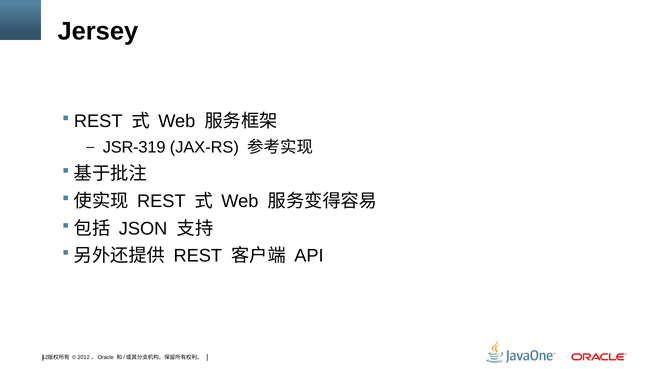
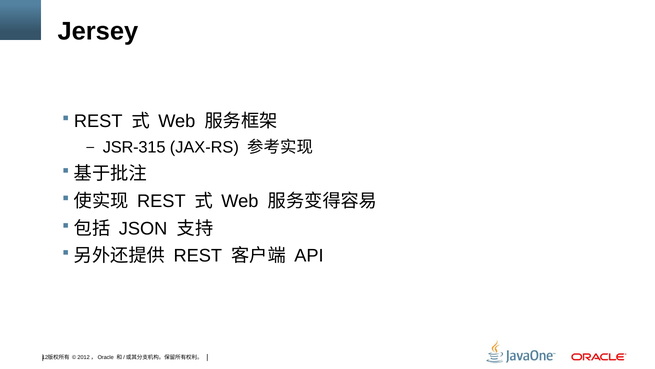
JSR-319: JSR-319 -> JSR-315 (134, 147)
